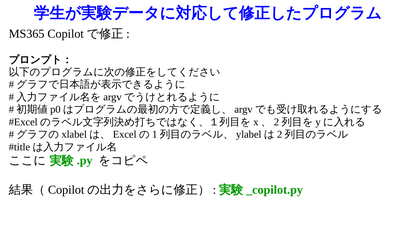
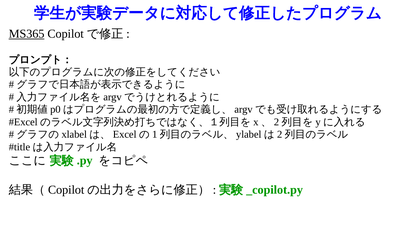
MS365 underline: none -> present (27, 34)
